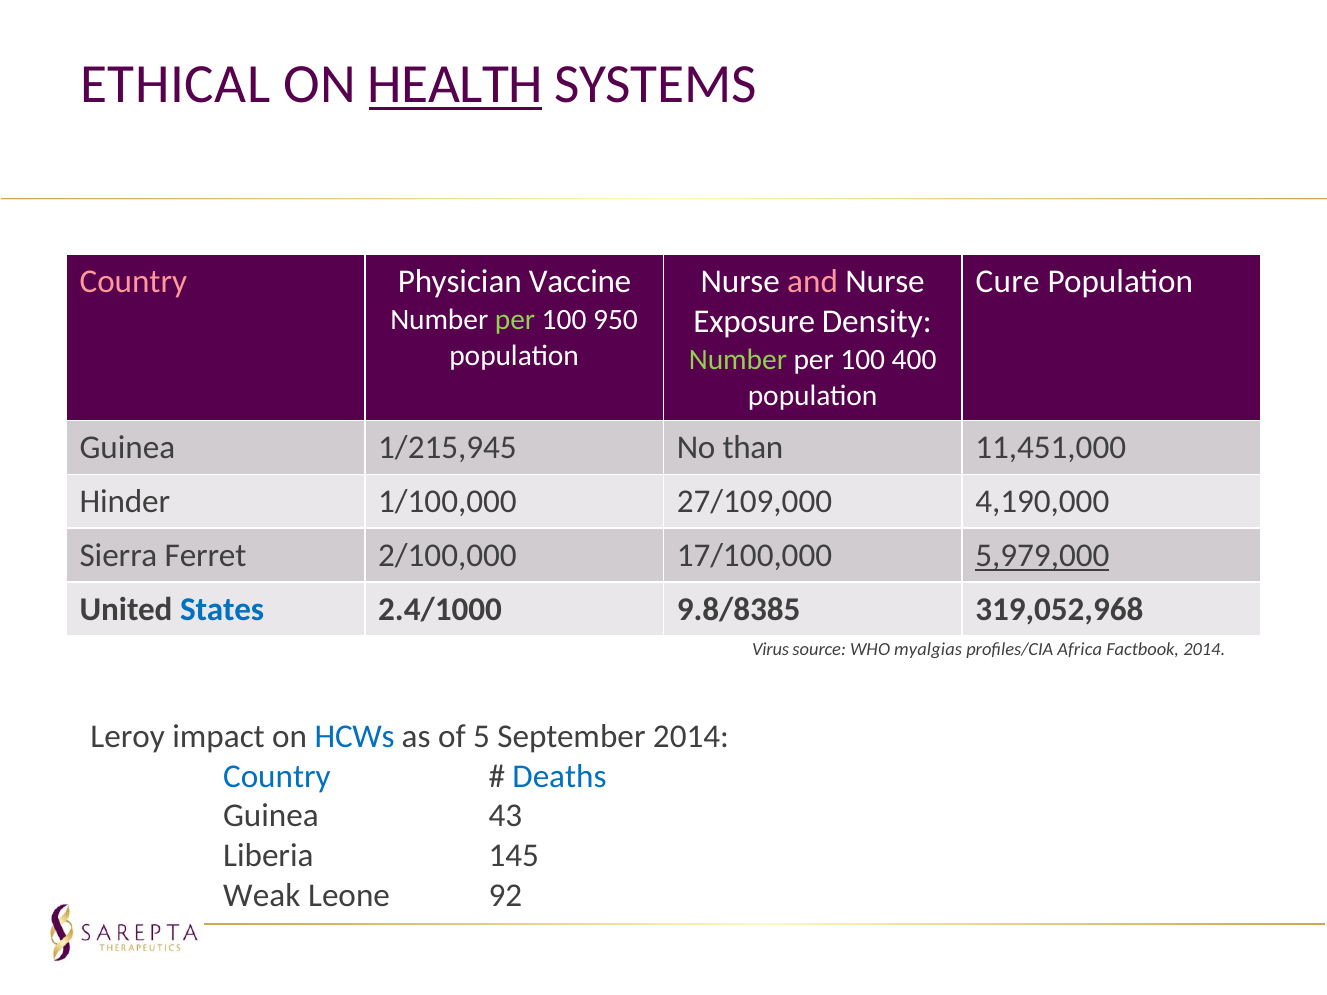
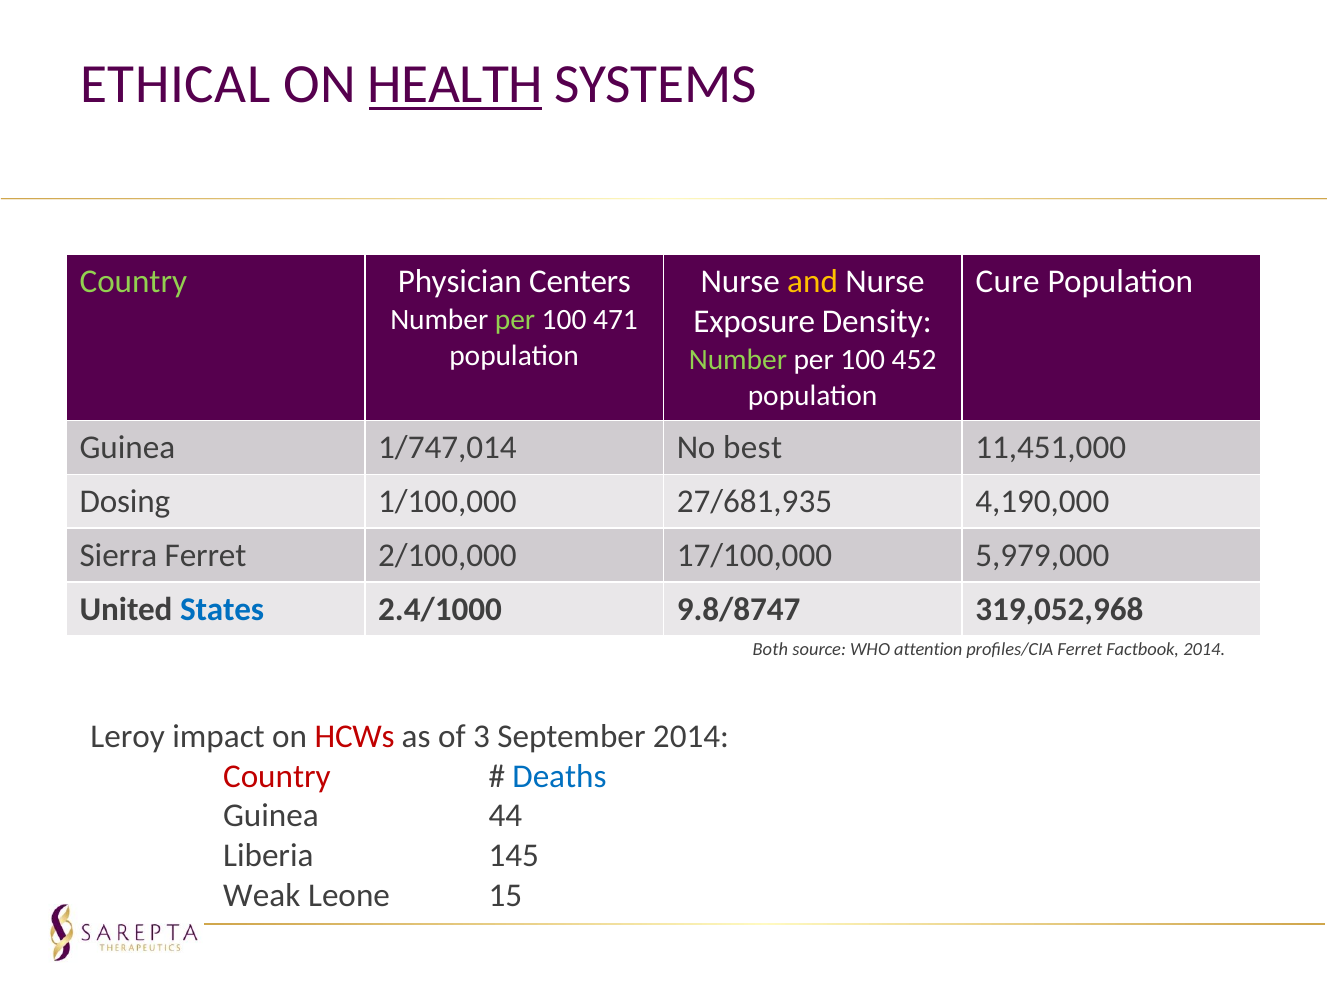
Country colour: pink -> light green (133, 282)
Vaccine: Vaccine -> Centers (580, 282)
and colour: pink -> yellow (813, 282)
950: 950 -> 471 (615, 320)
400: 400 -> 452 (914, 360)
1/215,945: 1/215,945 -> 1/747,014 (447, 448)
than: than -> best (753, 448)
Hinder: Hinder -> Dosing (125, 502)
27/109,000: 27/109,000 -> 27/681,935 (754, 502)
5,979,000 underline: present -> none (1042, 556)
9.8/8385: 9.8/8385 -> 9.8/8747 (739, 609)
Virus: Virus -> Both (770, 649)
myalgias: myalgias -> attention (928, 649)
profiles/CIA Africa: Africa -> Ferret (1080, 649)
HCWs colour: blue -> red (355, 736)
5: 5 -> 3 (481, 736)
Country colour: blue -> red (277, 776)
43: 43 -> 44 (505, 816)
92: 92 -> 15 (505, 896)
